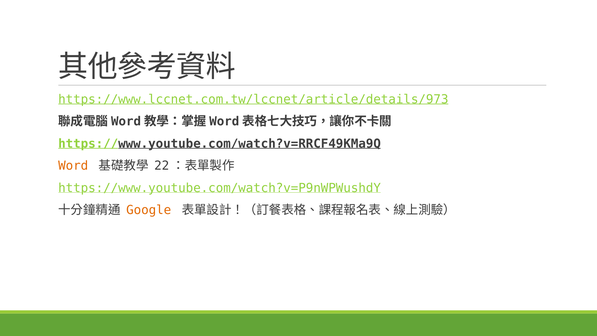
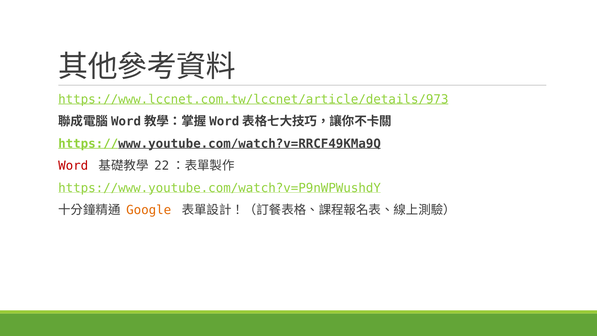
Word colour: orange -> red (73, 166)
